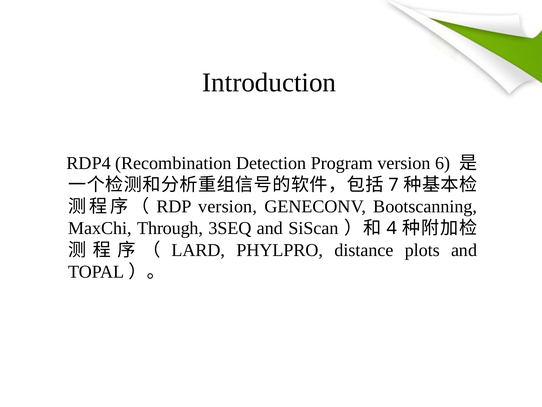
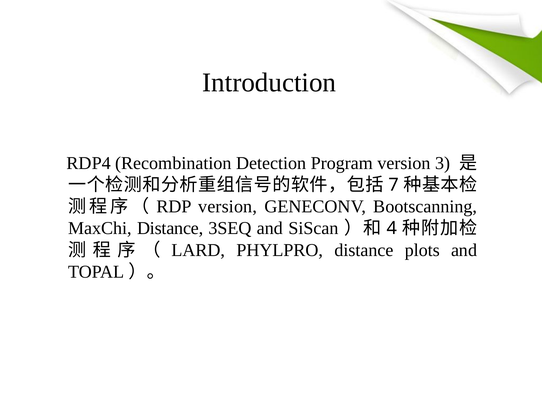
6: 6 -> 3 (443, 163)
MaxChi Through: Through -> Distance (170, 228)
